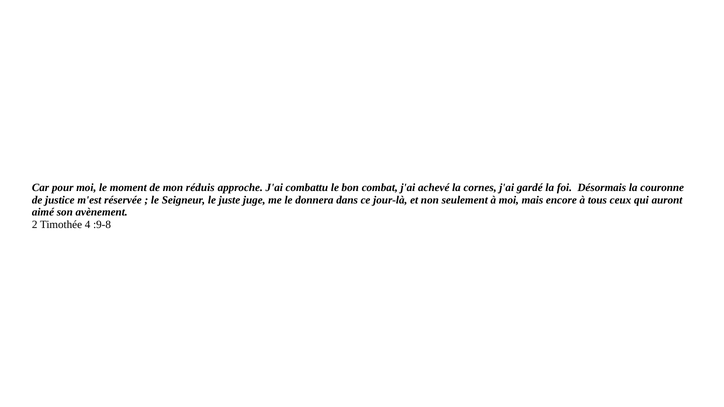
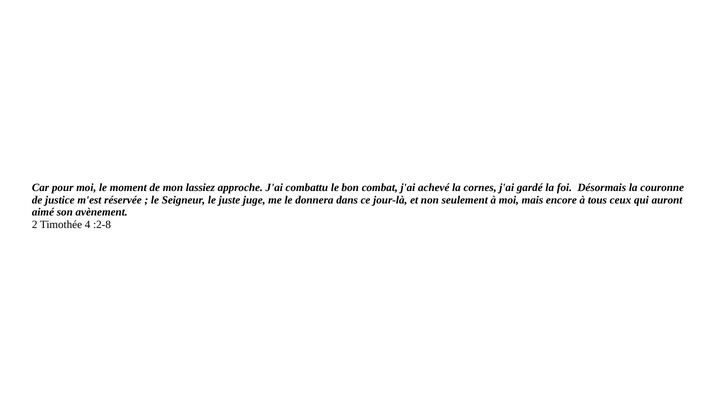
réduis: réduis -> lassiez (200, 188)
:9-8: :9-8 -> :2-8 (102, 225)
